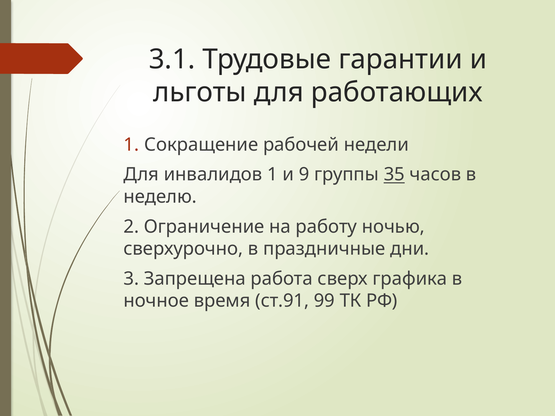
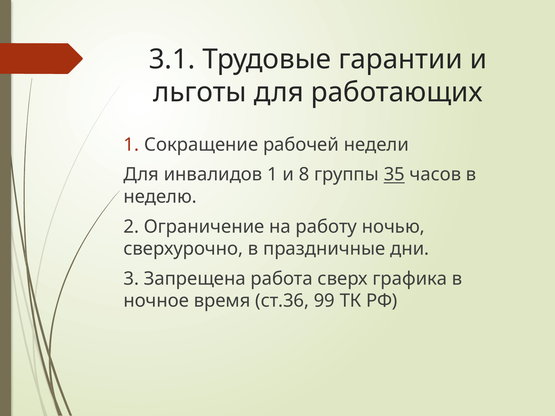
9: 9 -> 8 (304, 175)
ст.91: ст.91 -> ст.36 (282, 301)
